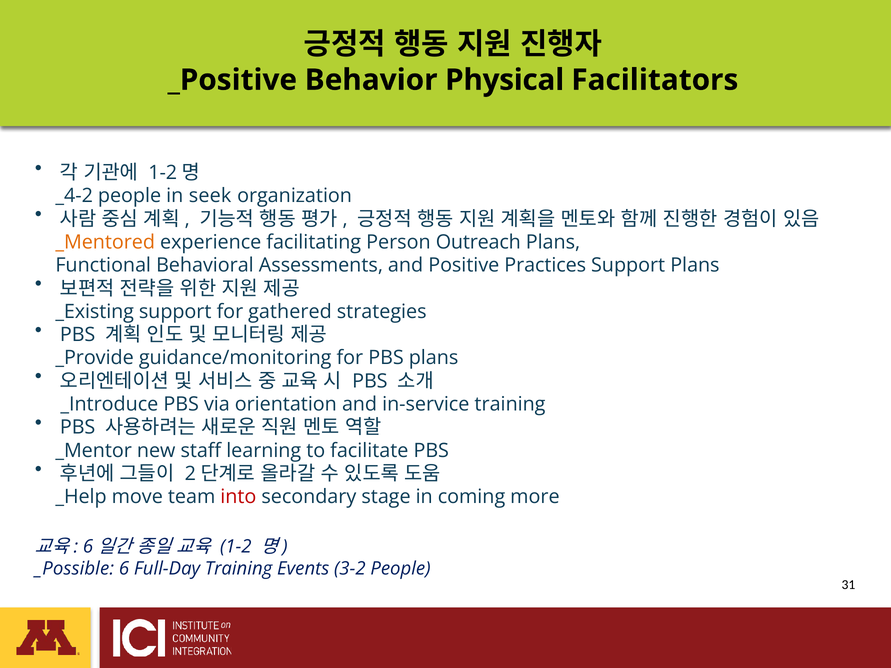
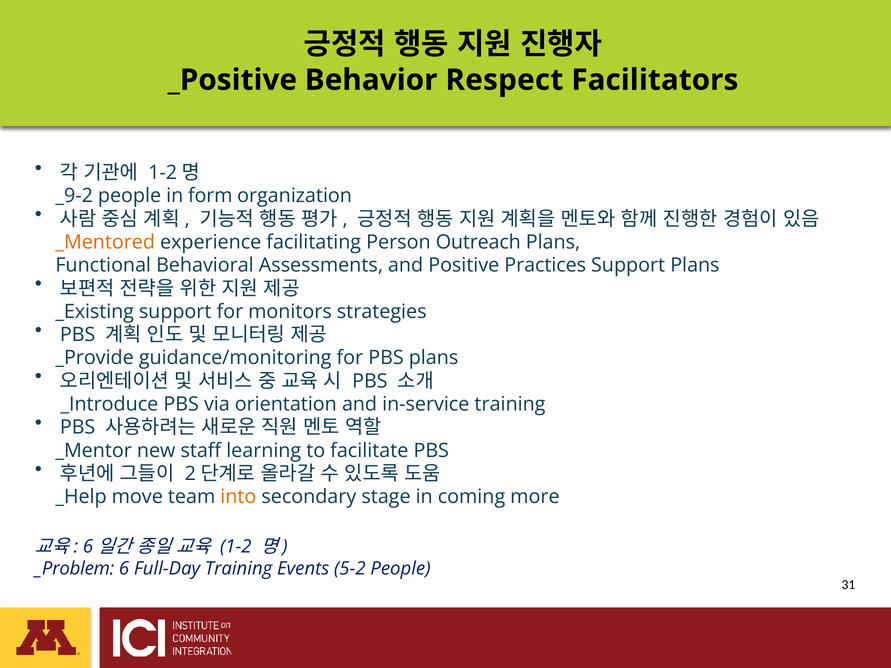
Physical: Physical -> Respect (504, 80)
_4-2: _4-2 -> _9-2 (74, 196)
seek: seek -> form (210, 196)
gathered: gathered -> monitors (290, 312)
into colour: red -> orange (238, 497)
_Possible: _Possible -> _Problem (75, 569)
3-2: 3-2 -> 5-2 (350, 569)
